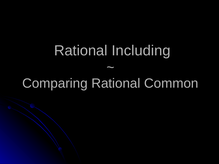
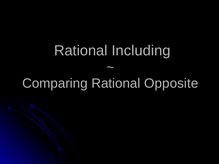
Common: Common -> Opposite (171, 83)
